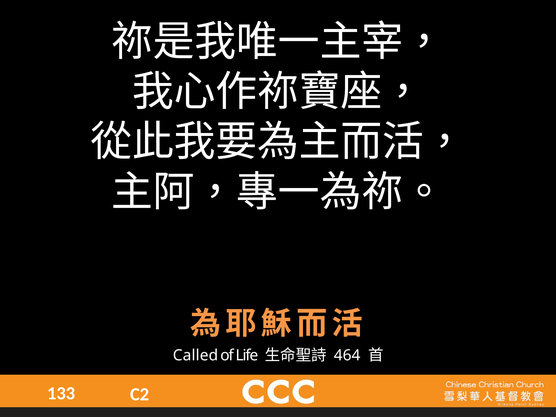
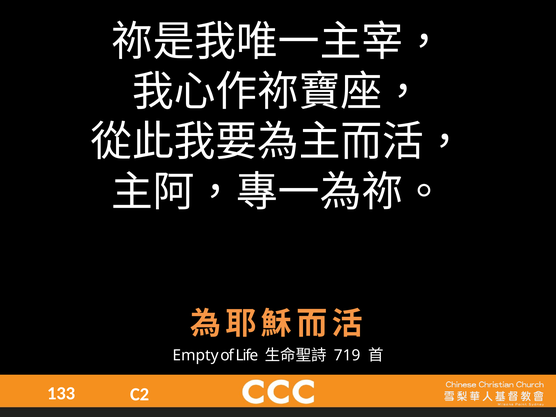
Called: Called -> Empty (196, 355)
464: 464 -> 719 (347, 355)
